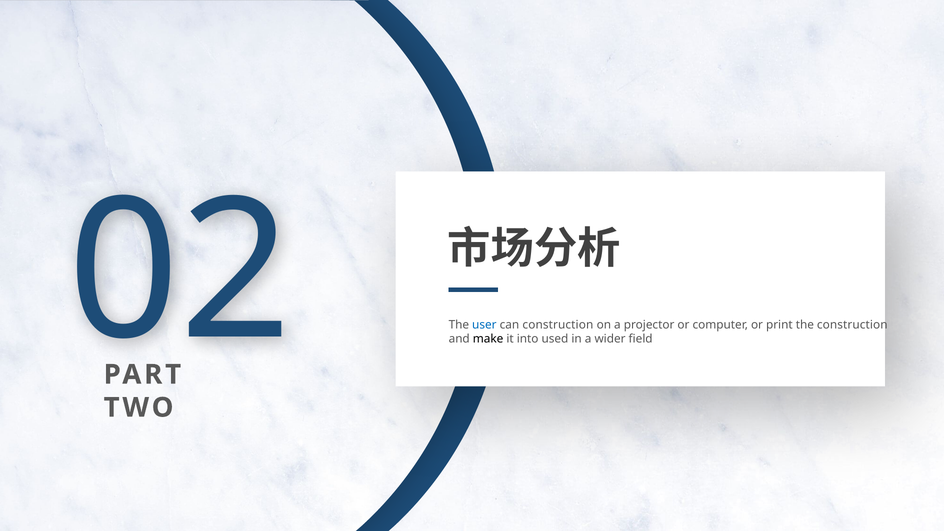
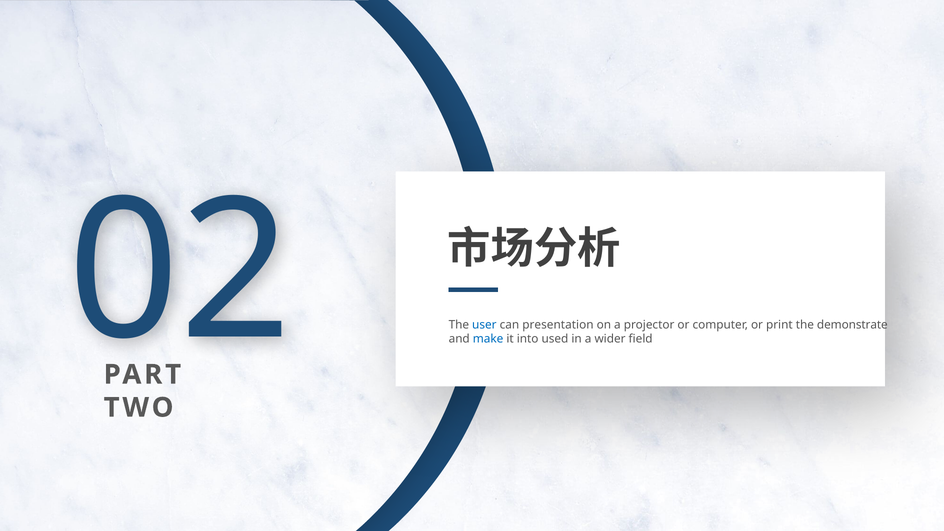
can construction: construction -> presentation (558, 325)
the construction: construction -> demonstrate (852, 325)
make colour: black -> blue (488, 339)
